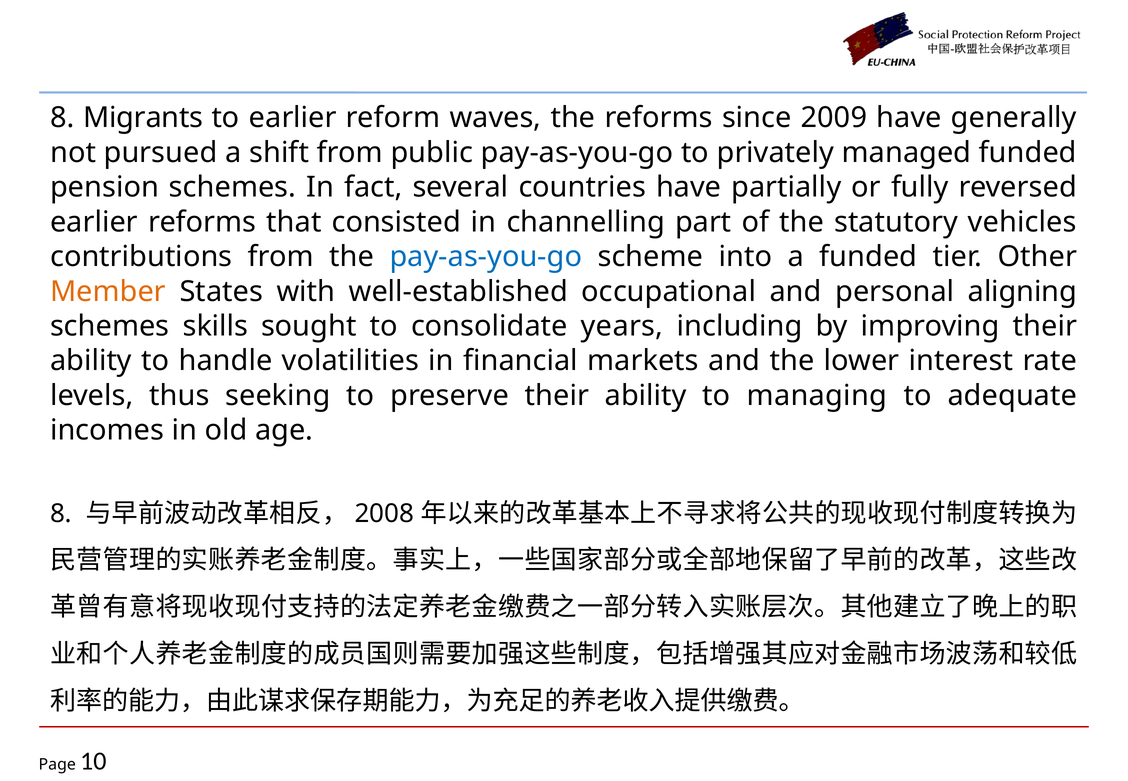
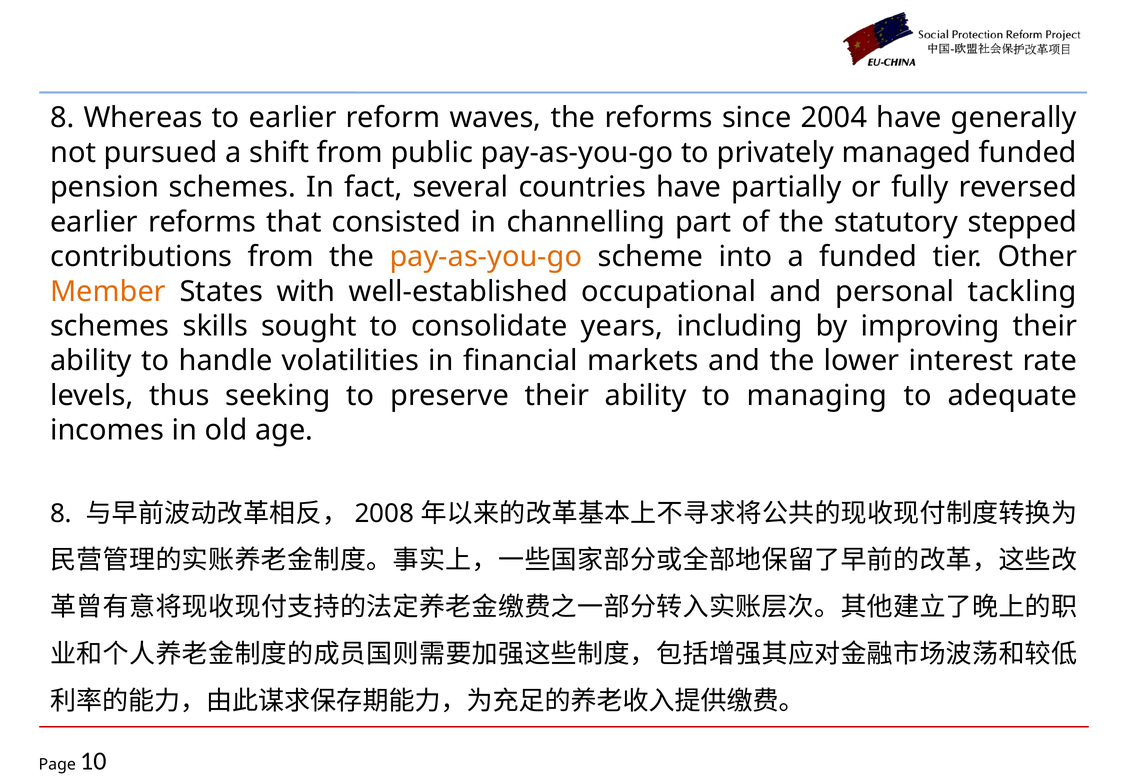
Migrants: Migrants -> Whereas (143, 118)
2009: 2009 -> 2004 (834, 118)
vehicles: vehicles -> stepped (1022, 222)
pay-as-you-go colour: blue -> orange (486, 257)
aligning: aligning -> tackling (1022, 291)
